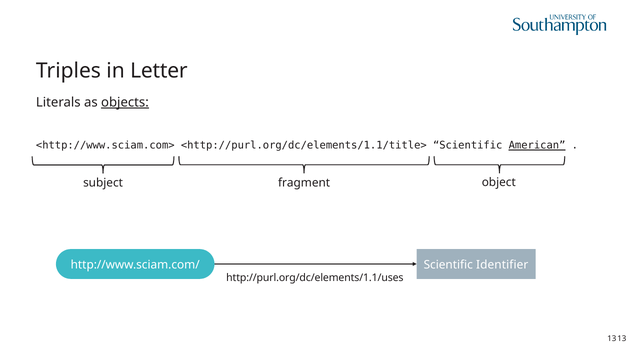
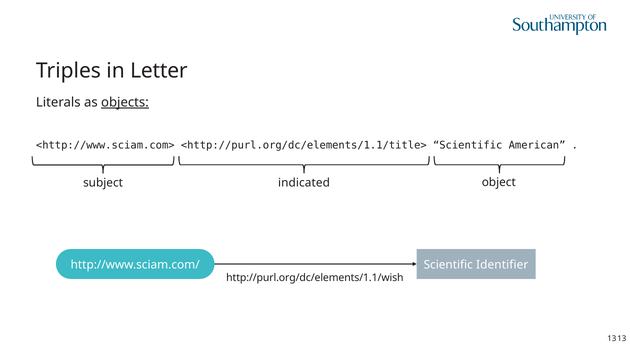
American underline: present -> none (537, 145)
fragment: fragment -> indicated (304, 182)
http://purl.org/dc/elements/1.1/uses: http://purl.org/dc/elements/1.1/uses -> http://purl.org/dc/elements/1.1/wish (315, 277)
